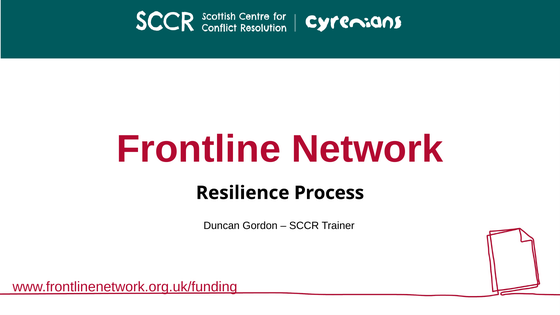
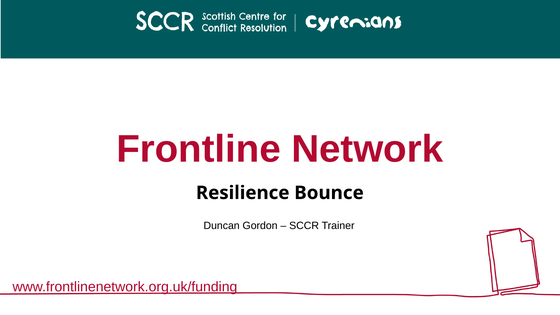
Process: Process -> Bounce (329, 193)
